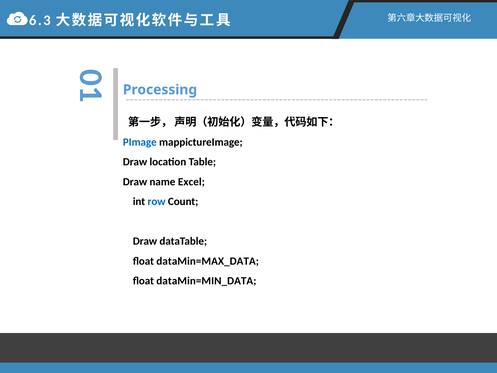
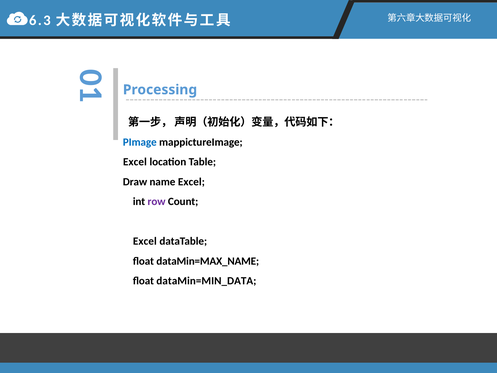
Draw: Draw -> Excel (135, 162)
row colour: blue -> purple (157, 201)
Draw: Draw -> Excel (145, 241)
dataMin=MAX_DATA: dataMin=MAX_DATA -> dataMin=MAX_NAME (208, 261)
